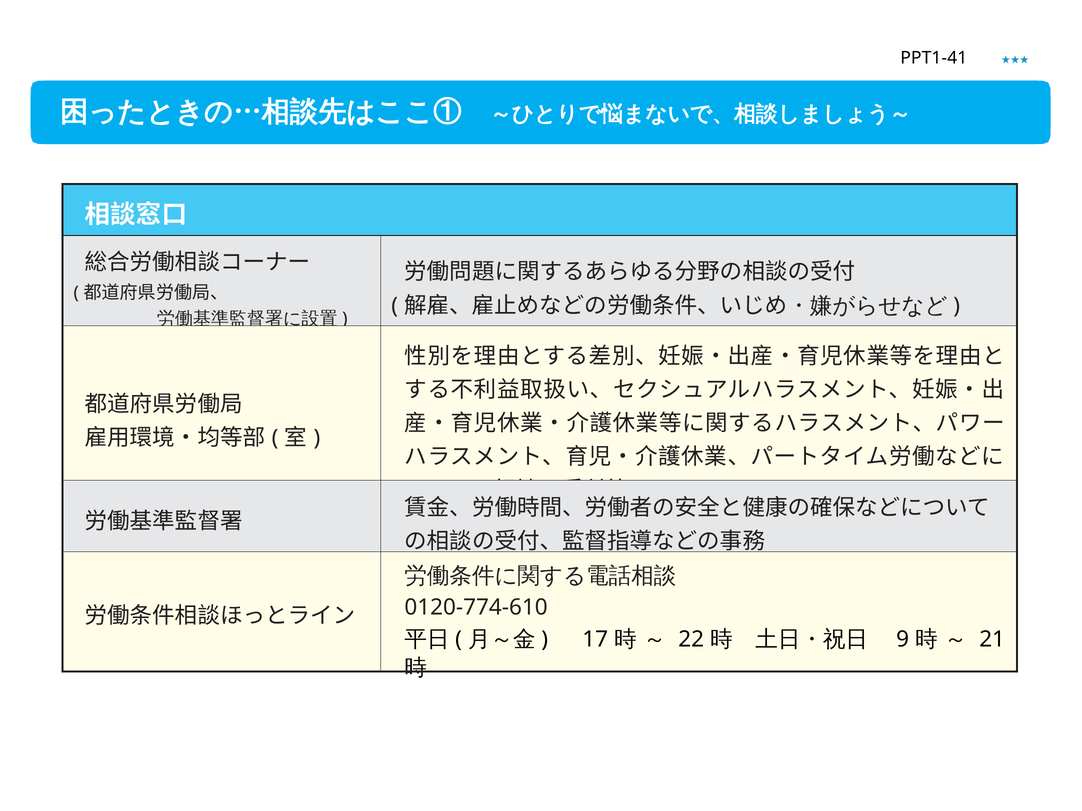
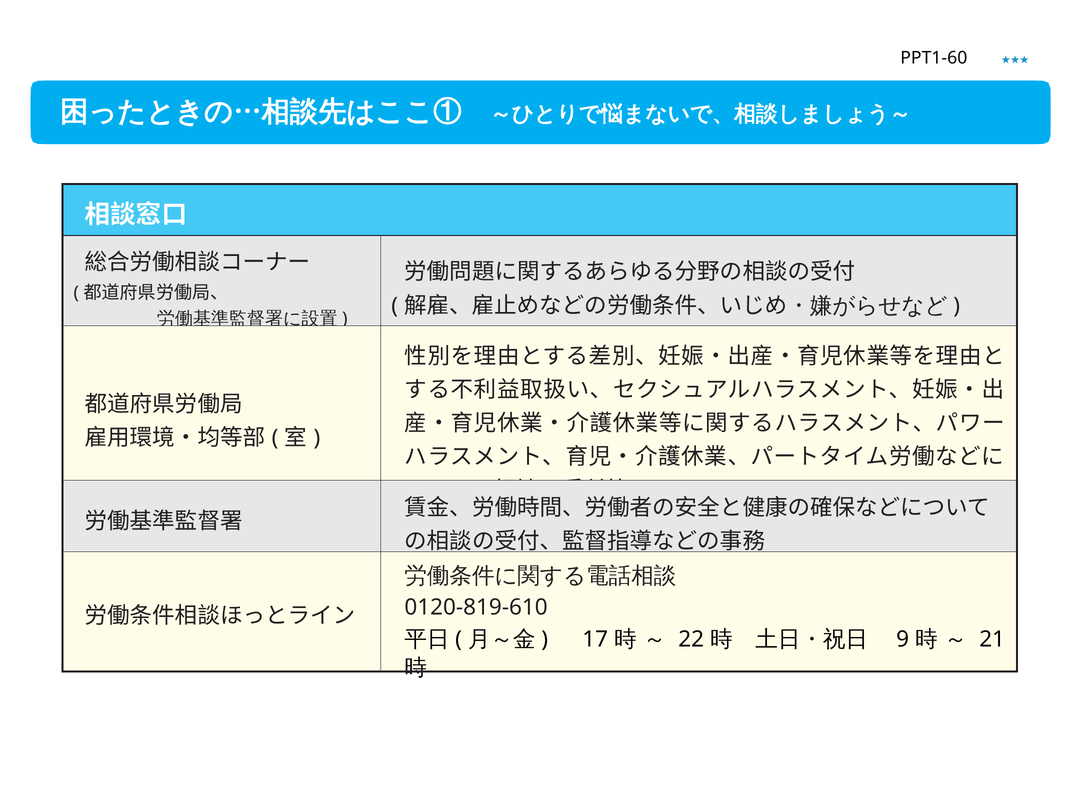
PPT1-41: PPT1-41 -> PPT1-60 (934, 58)
0120-774-610: 0120-774-610 -> 0120-819-610 (476, 608)
